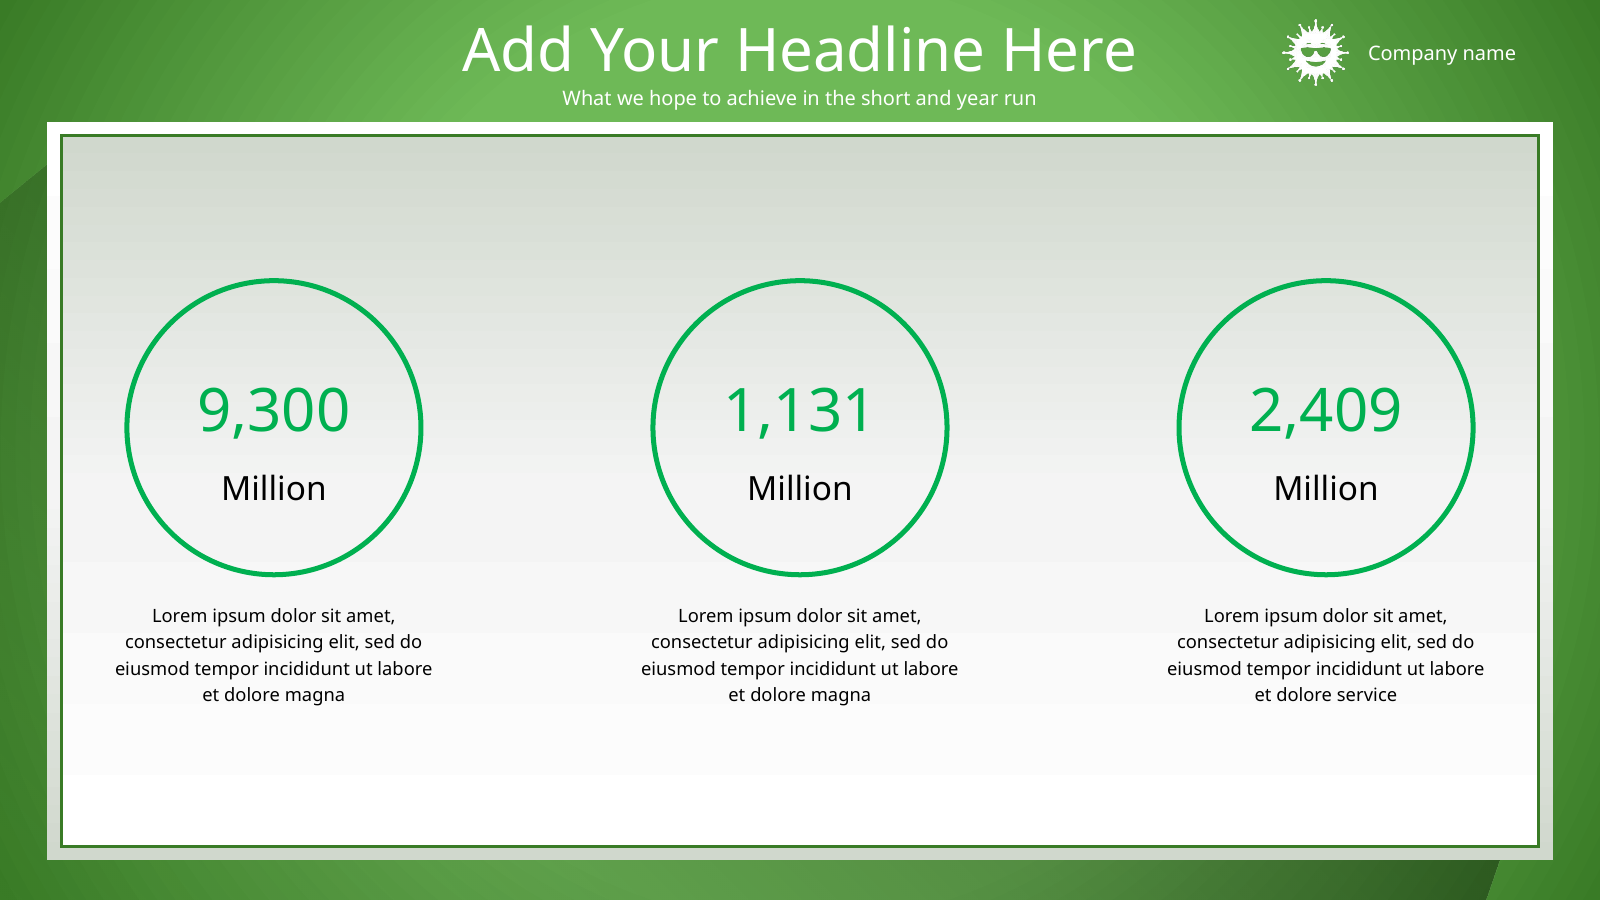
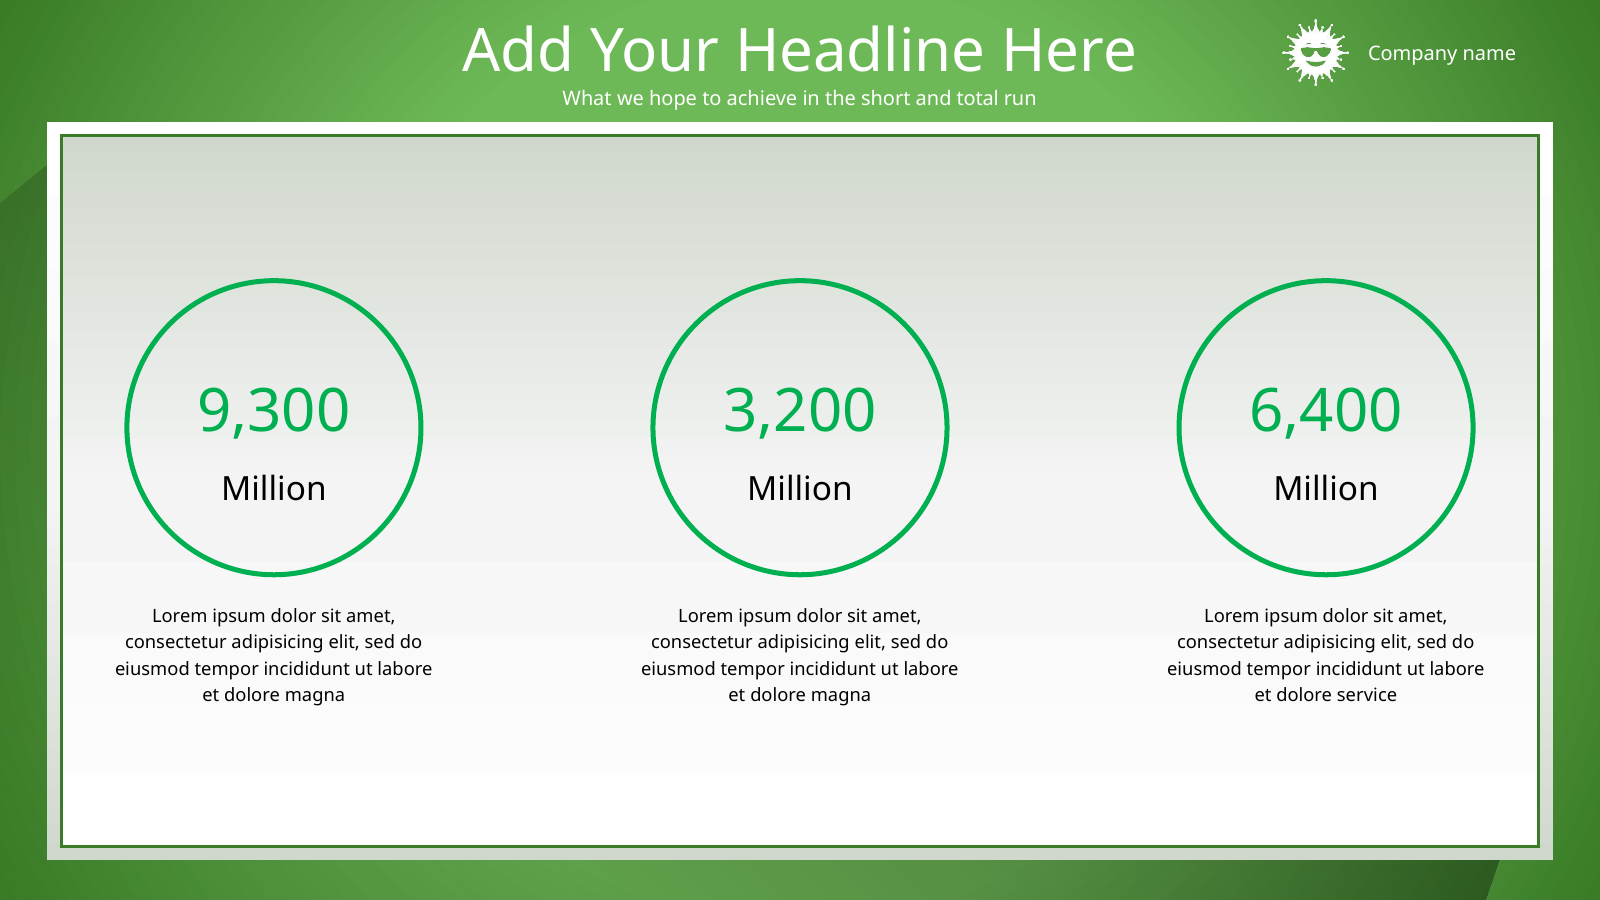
year: year -> total (978, 99)
1,131: 1,131 -> 3,200 (800, 412)
2,409: 2,409 -> 6,400 (1326, 412)
